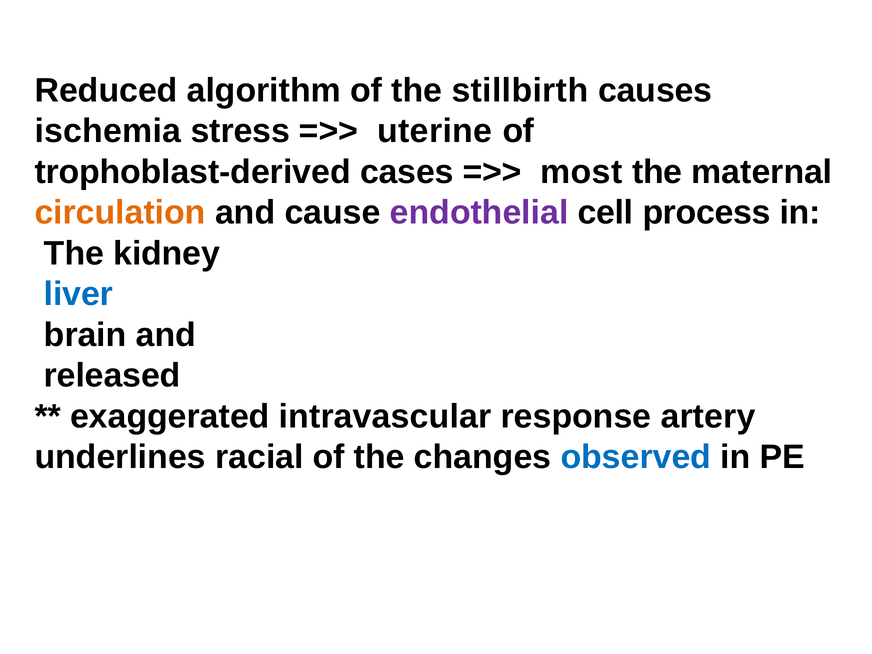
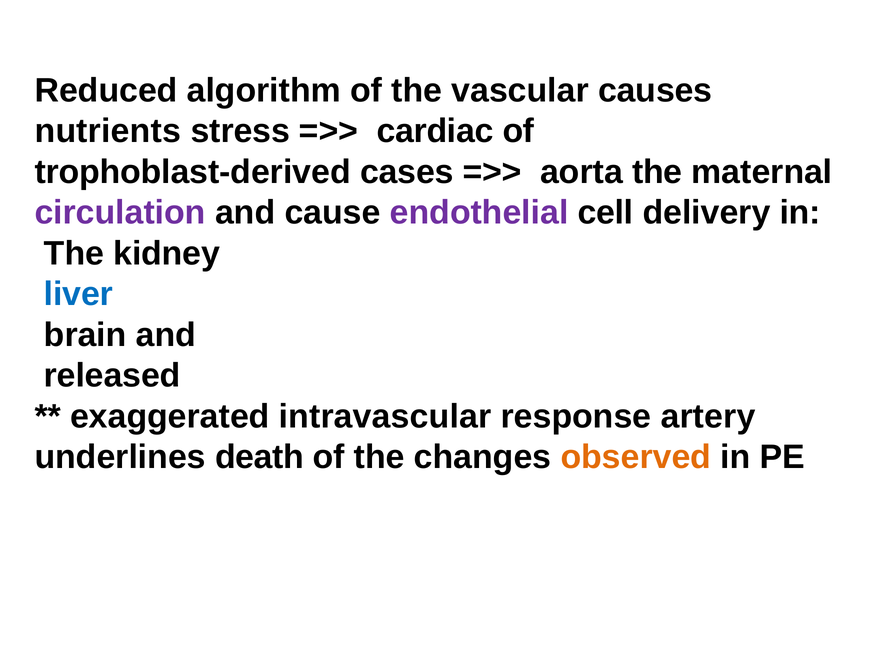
stillbirth: stillbirth -> vascular (520, 91)
ischemia: ischemia -> nutrients (108, 131)
uterine: uterine -> cardiac (435, 131)
most: most -> aorta (582, 172)
circulation colour: orange -> purple (120, 213)
process: process -> delivery (707, 213)
racial: racial -> death (260, 457)
observed colour: blue -> orange (636, 457)
